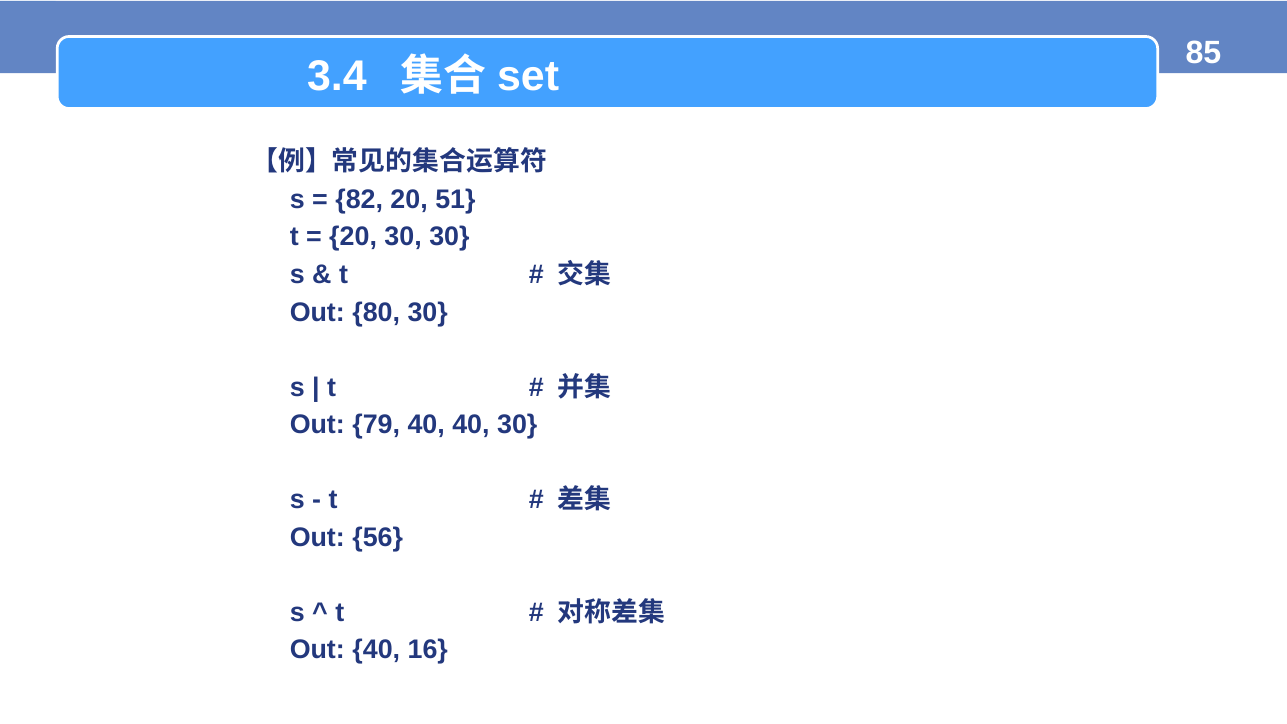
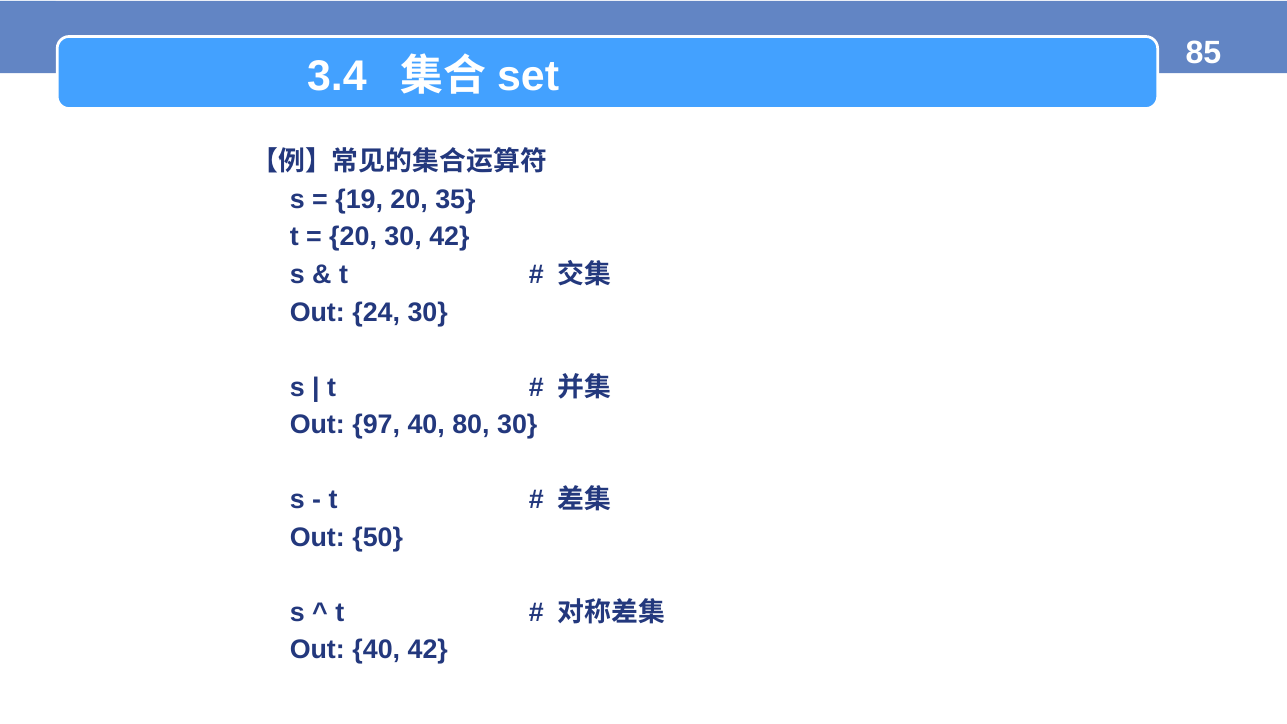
82: 82 -> 19 (359, 200)
51: 51 -> 35 (455, 200)
30 30: 30 -> 42 (449, 237)
80: 80 -> 24 (376, 312)
79: 79 -> 97 (376, 425)
40 40: 40 -> 80 (471, 425)
56: 56 -> 50 (378, 537)
40 16: 16 -> 42 (428, 650)
